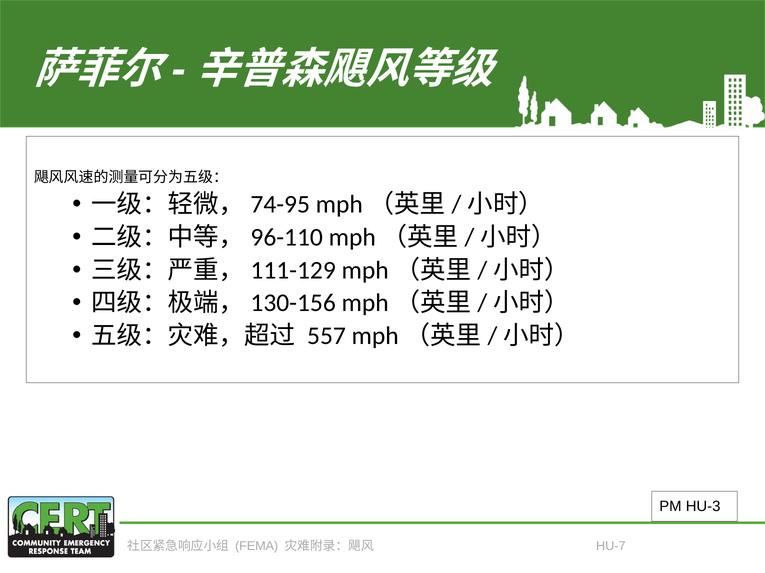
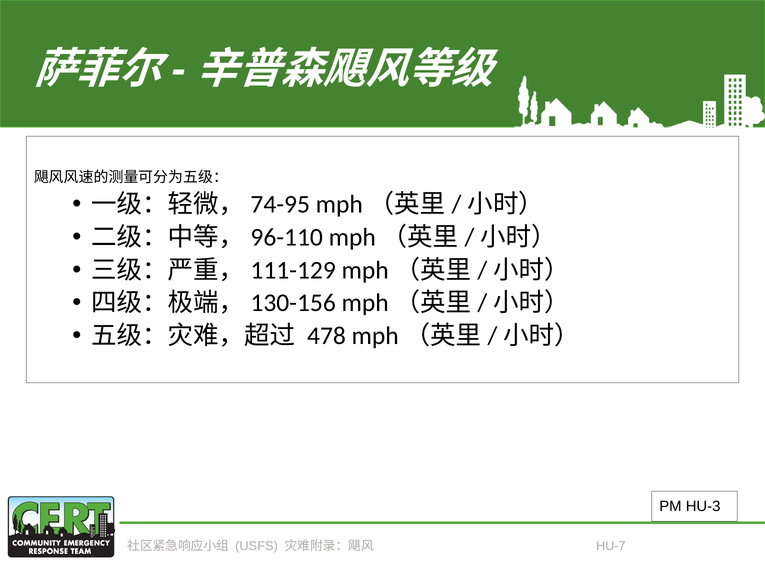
557: 557 -> 478 (326, 336)
FEMA: FEMA -> USFS (257, 547)
